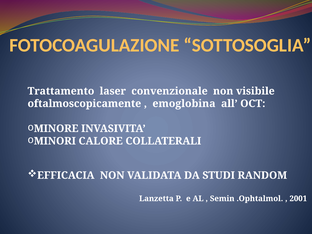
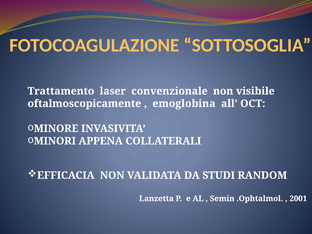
CALORE: CALORE -> APPENA (101, 141)
